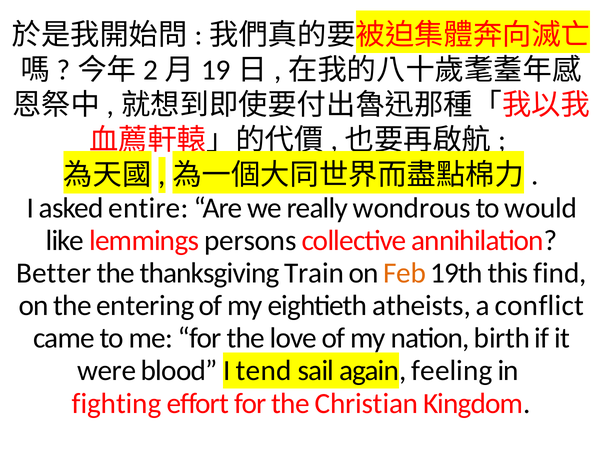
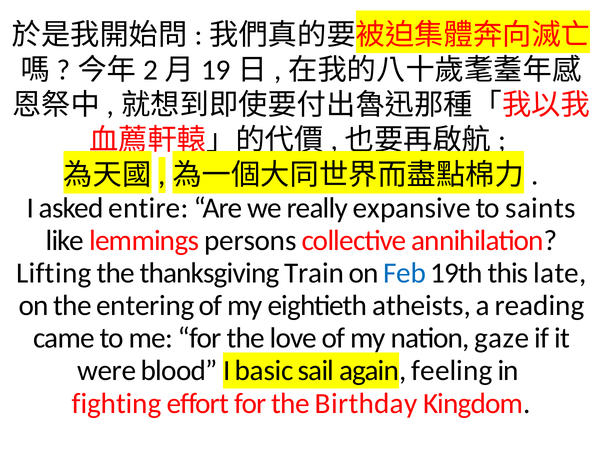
wondrous: wondrous -> expansive (412, 208)
would: would -> saints (540, 208)
Better: Better -> Lifting (54, 273)
Feb colour: orange -> blue (405, 273)
find: find -> late (560, 273)
conflict: conflict -> reading (539, 306)
birth: birth -> gaze (502, 339)
tend: tend -> basic (264, 371)
Christian: Christian -> Birthday (366, 404)
